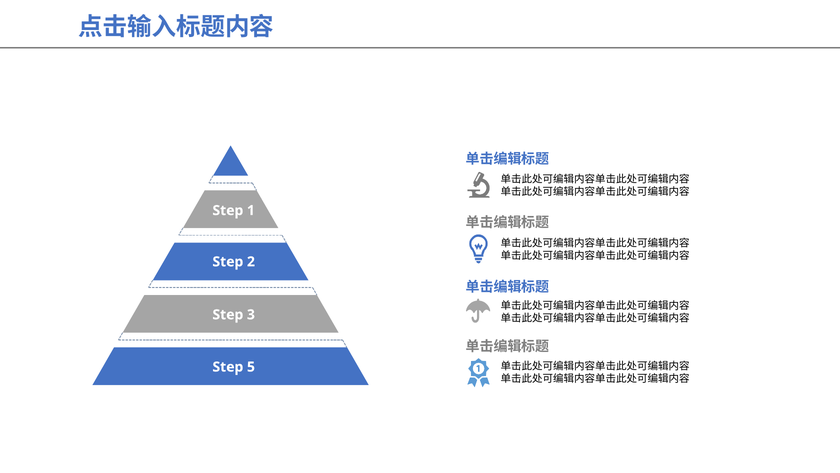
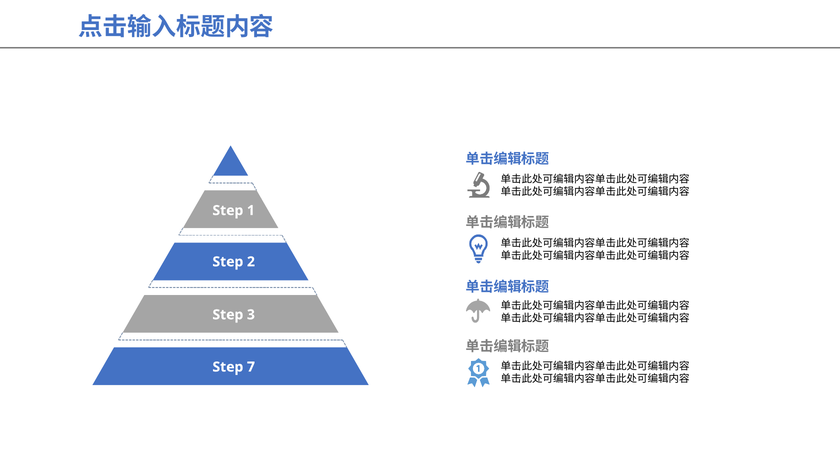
5: 5 -> 7 (251, 367)
